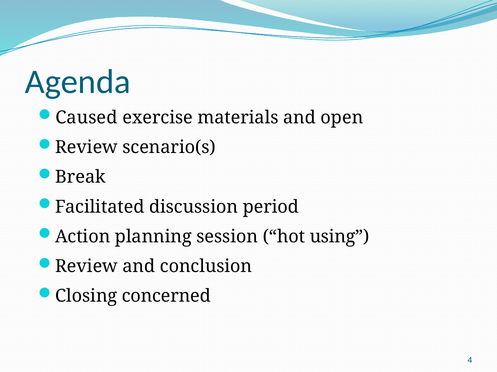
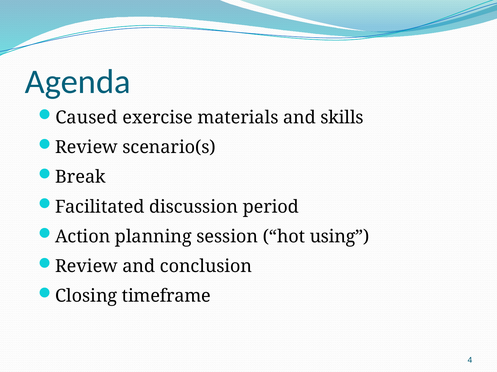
open: open -> skills (342, 118)
concerned: concerned -> timeframe (166, 297)
